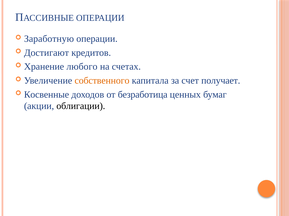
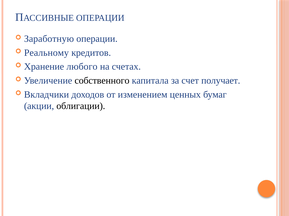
Достигают: Достигают -> Реальному (46, 53)
собственного colour: orange -> black (102, 81)
Косвенные: Косвенные -> Вкладчики (46, 95)
безработица: безработица -> изменением (143, 95)
